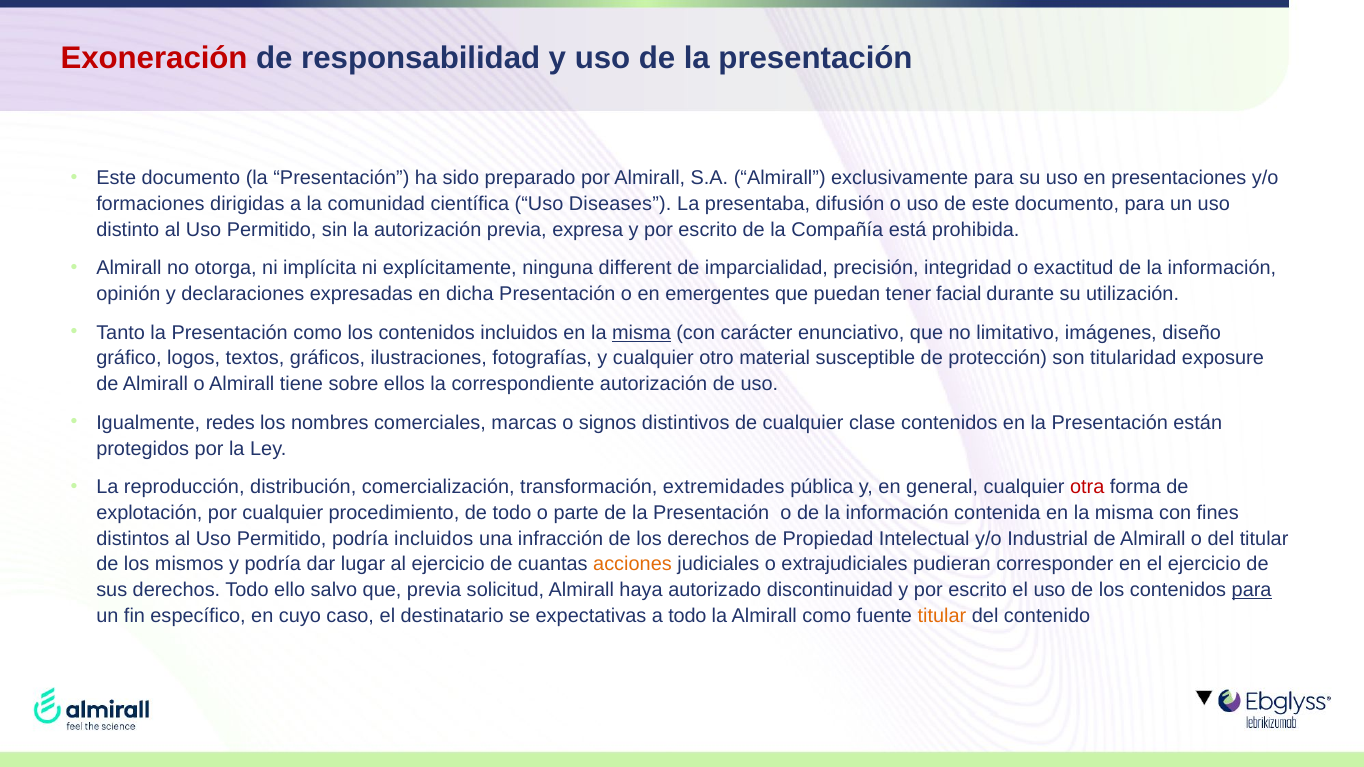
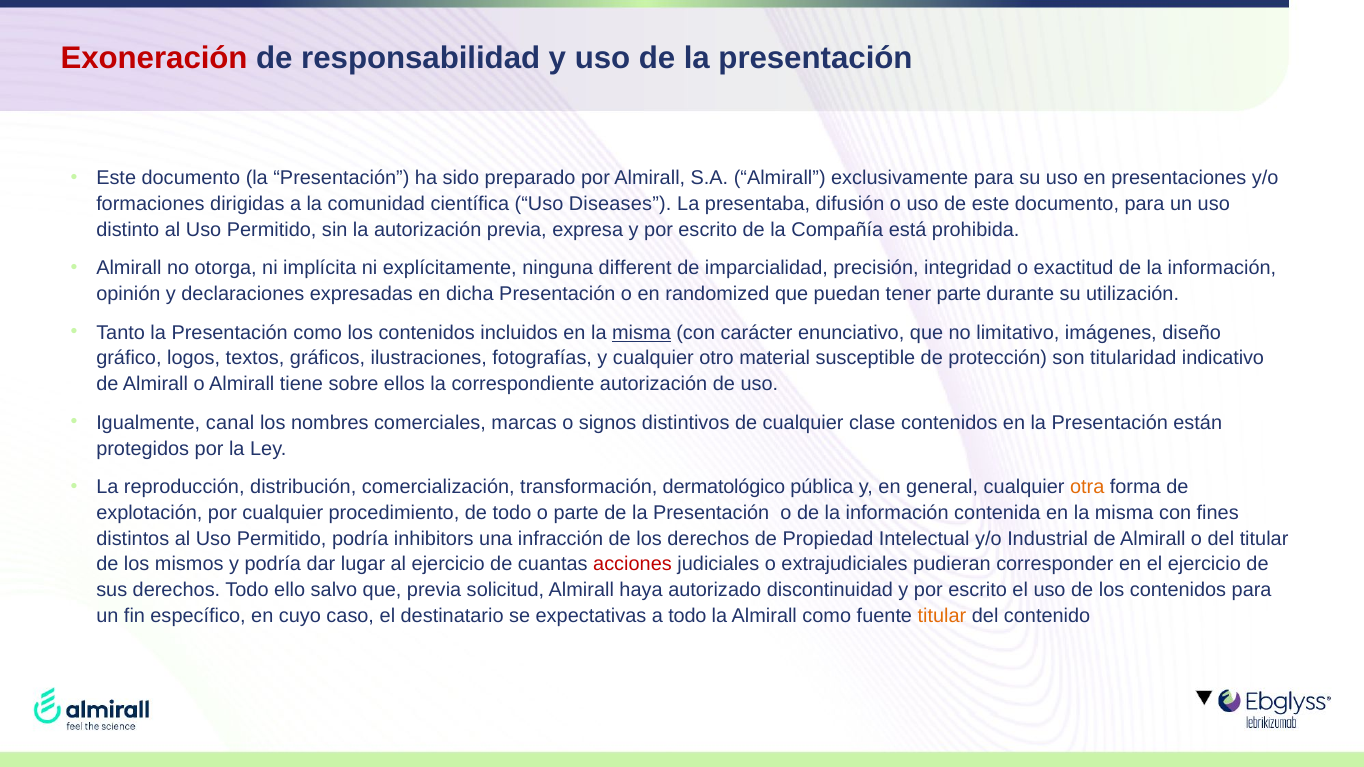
emergentes: emergentes -> randomized (717, 294)
tener facial: facial -> parte (959, 294)
exposure: exposure -> indicativo (1223, 359)
redes: redes -> canal (230, 423)
extremidades: extremidades -> dermatológico (724, 487)
otra colour: red -> orange (1087, 487)
podría incluidos: incluidos -> inhibitors (434, 539)
acciones colour: orange -> red (633, 564)
para underline: present -> none (1252, 590)
